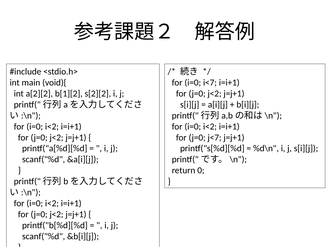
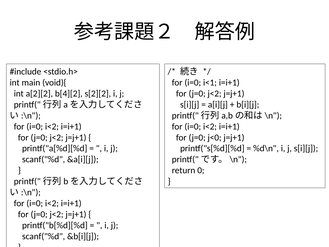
i<7: i<7 -> i<1 (210, 82)
b[1][2: b[1][2 -> b[4][2 (69, 93)
j<7: j<7 -> j<0 (215, 137)
